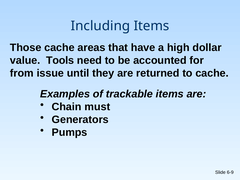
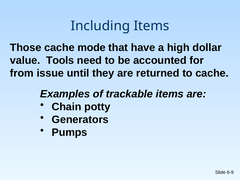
areas: areas -> mode (92, 48)
must: must -> potty (97, 107)
